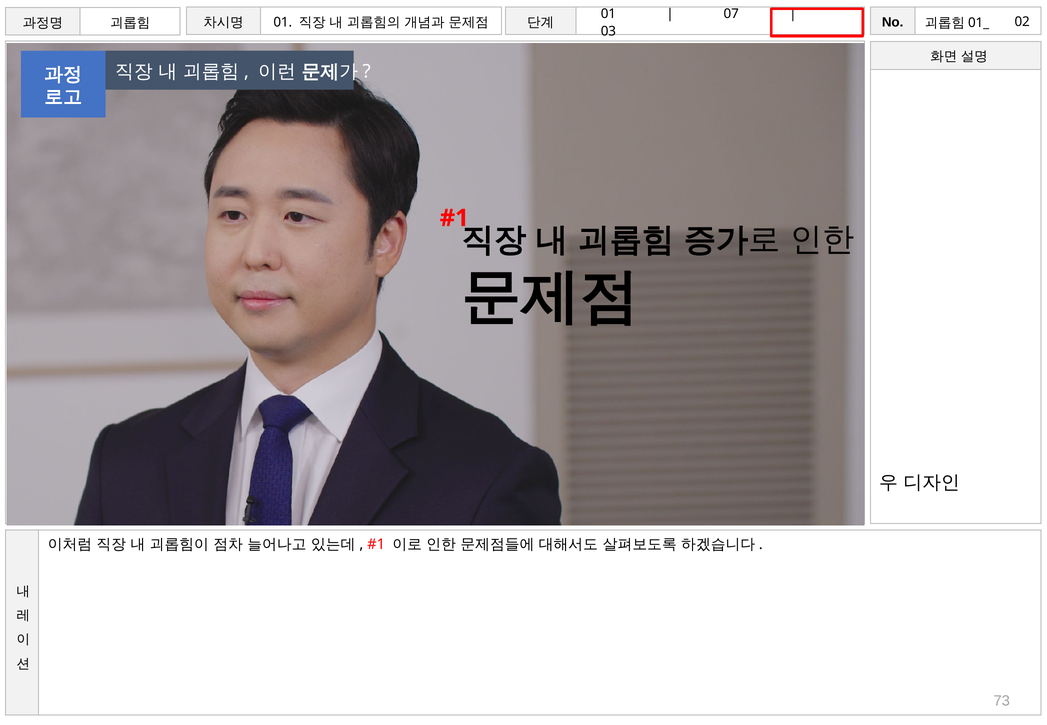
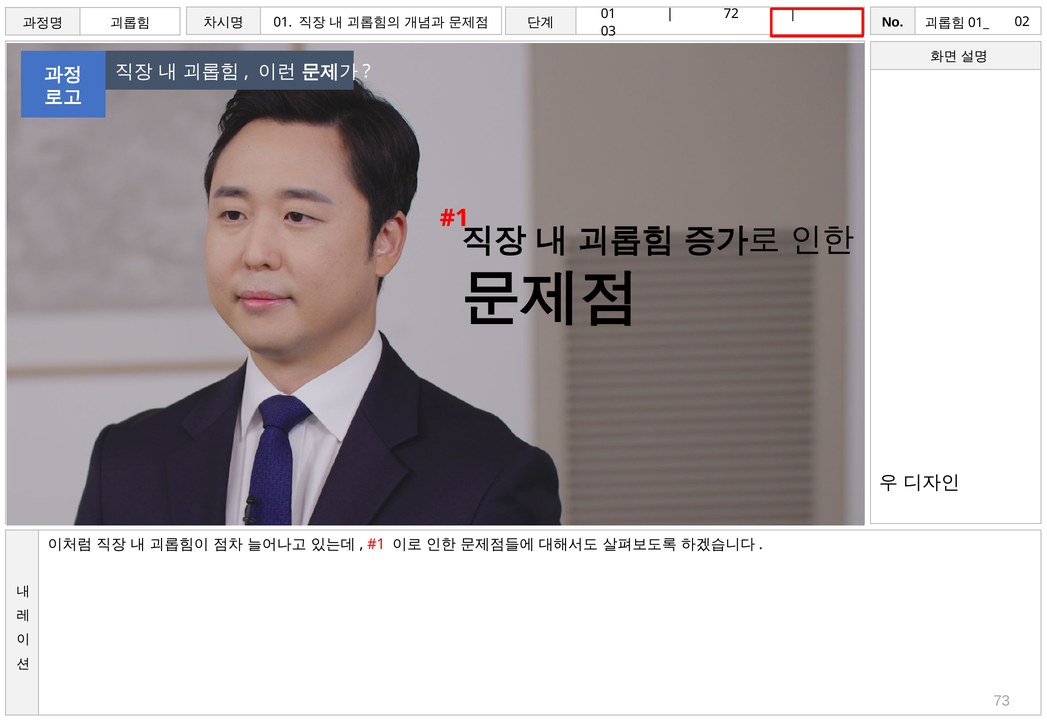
07: 07 -> 72 (731, 14)
